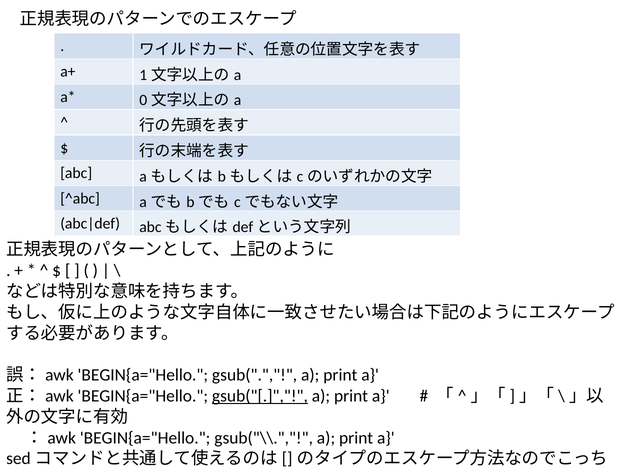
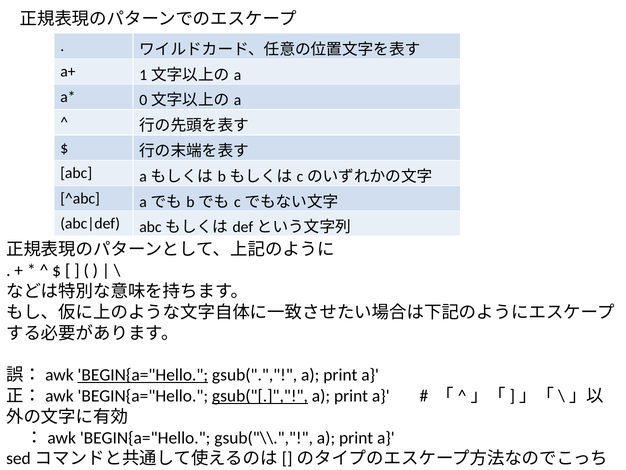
BEGIN{a="Hello underline: none -> present (143, 375)
